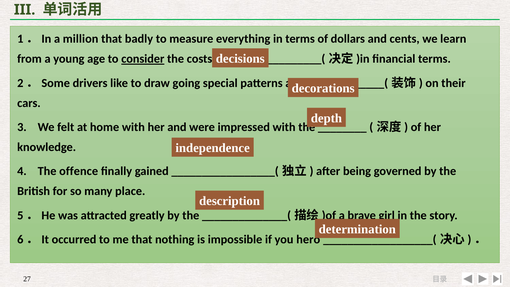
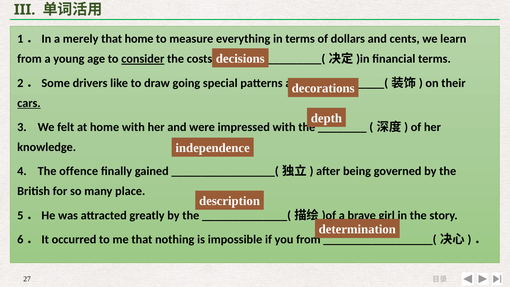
million: million -> merely (81, 39)
that badly: badly -> home (139, 39)
cars underline: none -> present (29, 103)
you hero: hero -> from (308, 239)
